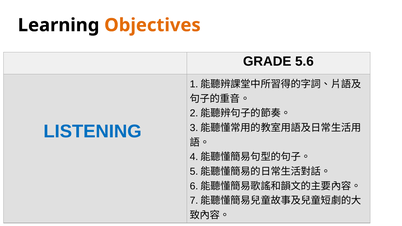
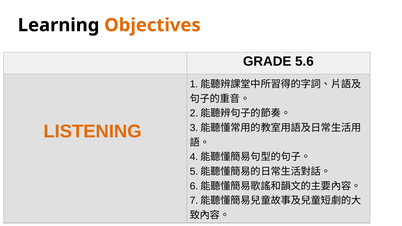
LISTENING colour: blue -> orange (92, 132)
